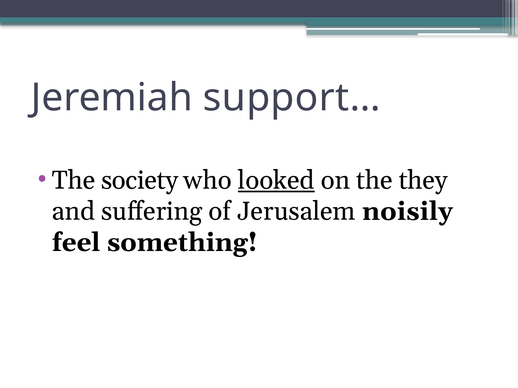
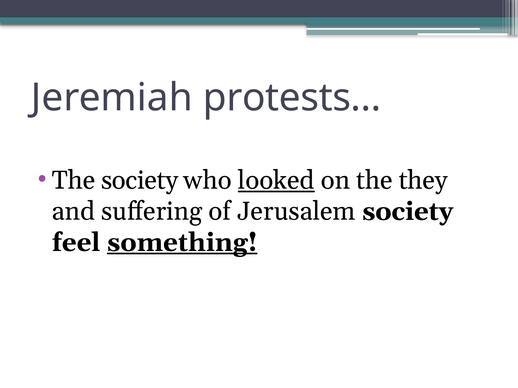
support…: support… -> protests… (292, 98)
Jerusalem noisily: noisily -> society (408, 212)
something underline: none -> present (182, 243)
